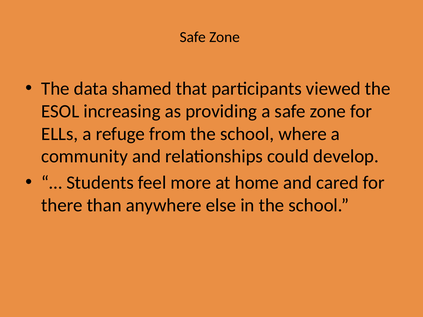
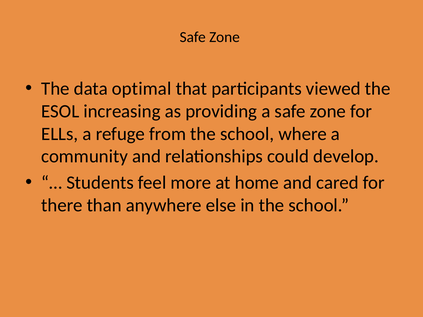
shamed: shamed -> optimal (142, 89)
